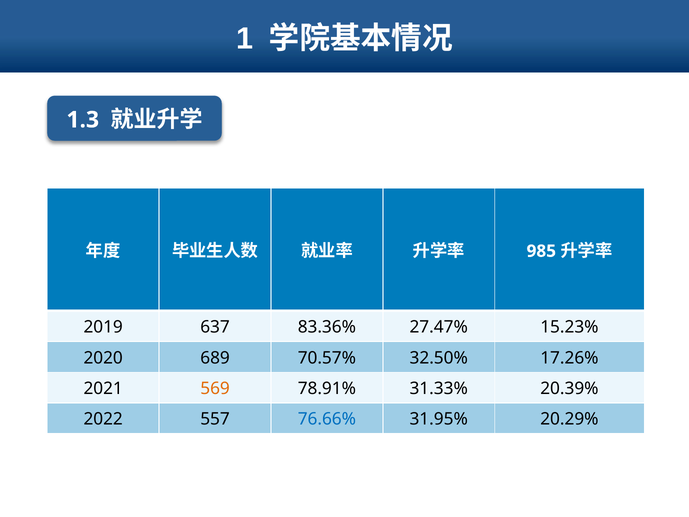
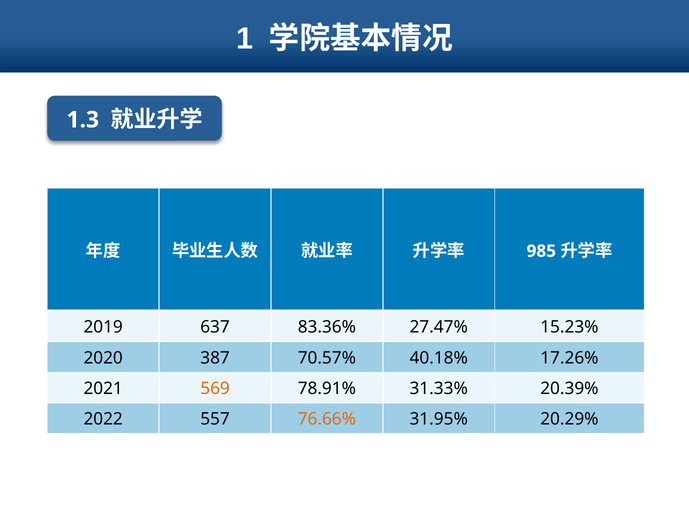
689: 689 -> 387 (215, 358)
32.50%: 32.50% -> 40.18% (439, 358)
76.66% colour: blue -> orange (327, 419)
